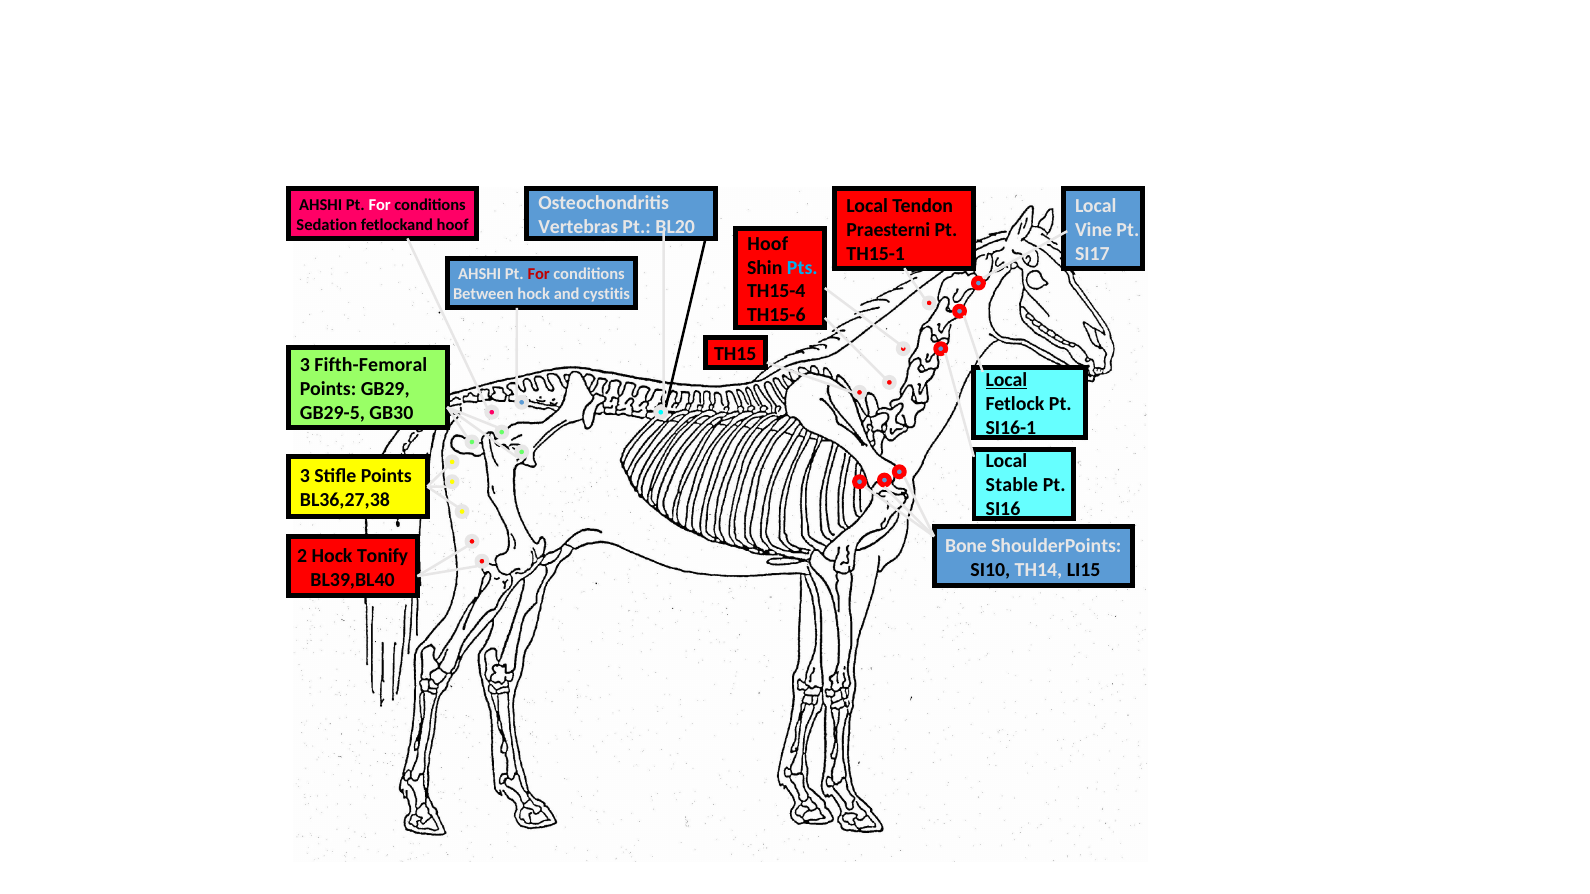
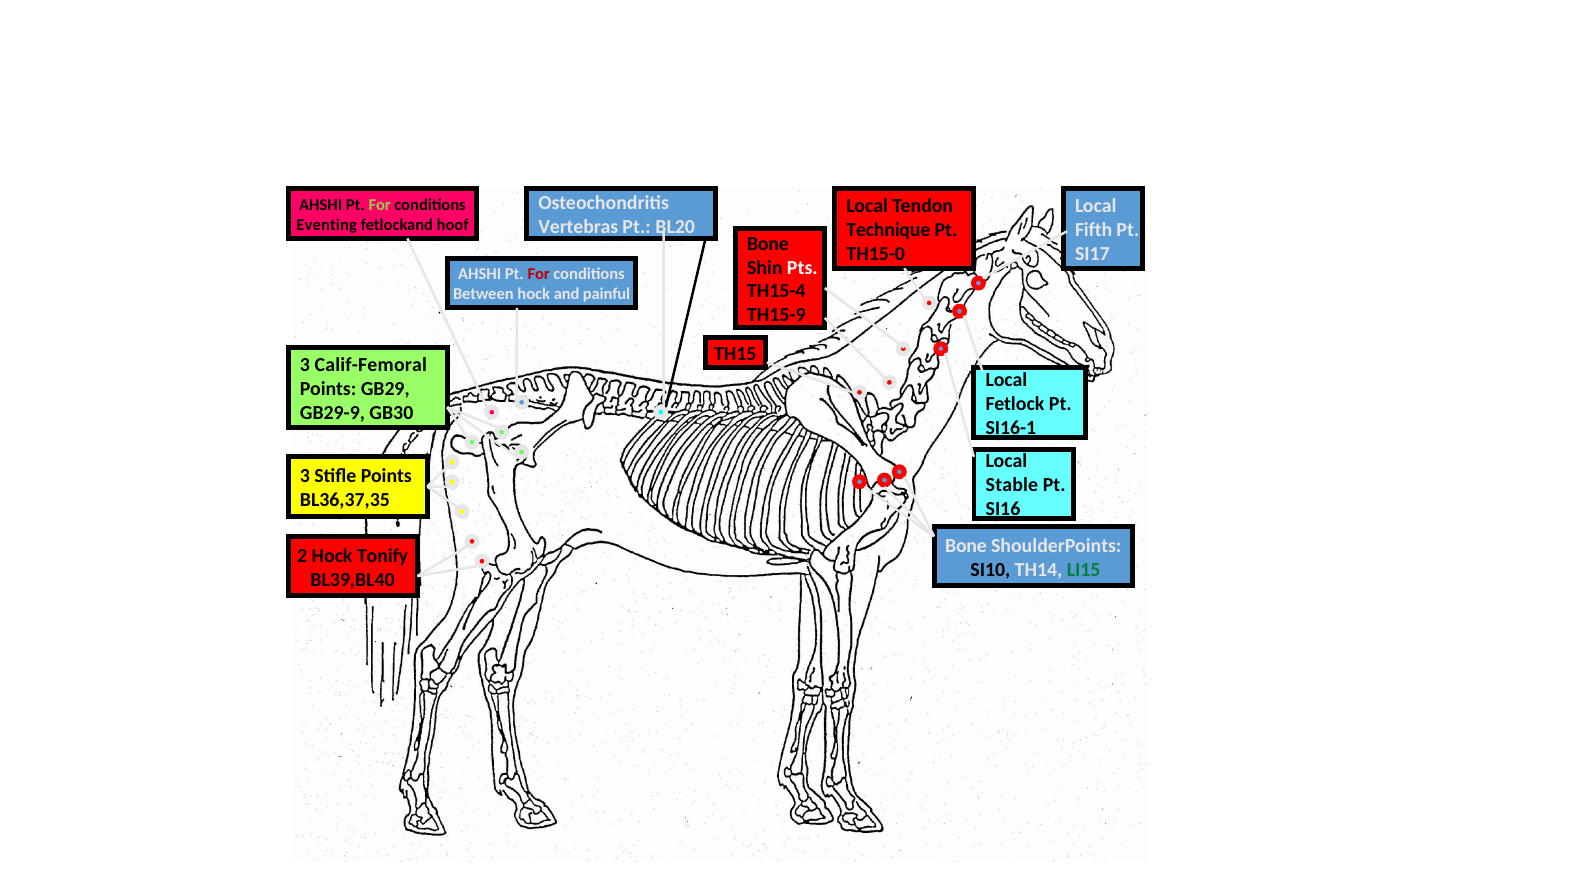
For colour: white -> light green (380, 205)
Sedation: Sedation -> Eventing (327, 225)
Praesterni: Praesterni -> Technique (888, 230)
Vine: Vine -> Fifth (1094, 230)
Hoof: Hoof -> Bone (768, 244)
TH15-1: TH15-1 -> TH15-0 (876, 254)
Pts colour: light blue -> white (802, 268)
cystitis: cystitis -> painful (607, 294)
TH15-6: TH15-6 -> TH15-9 (776, 315)
Fifth-Femoral: Fifth-Femoral -> Calif-Femoral (371, 365)
Local underline: present -> none (1006, 380)
GB29-5: GB29-5 -> GB29-9 (332, 413)
BL36,27,38: BL36,27,38 -> BL36,37,35 (345, 500)
LI15 colour: black -> green (1084, 570)
